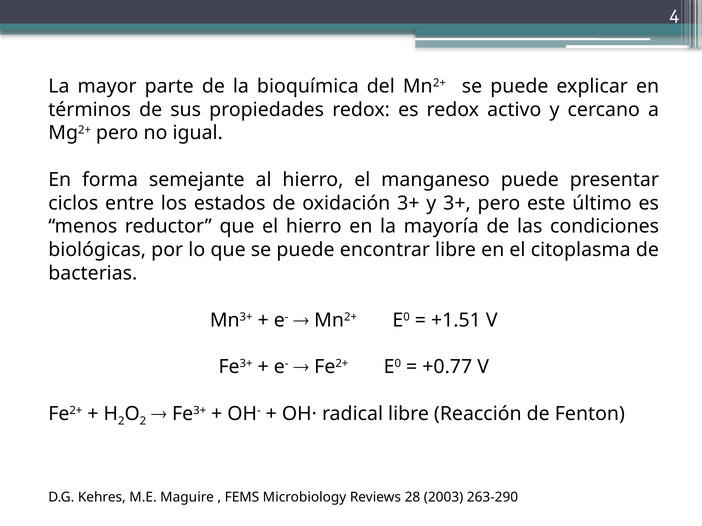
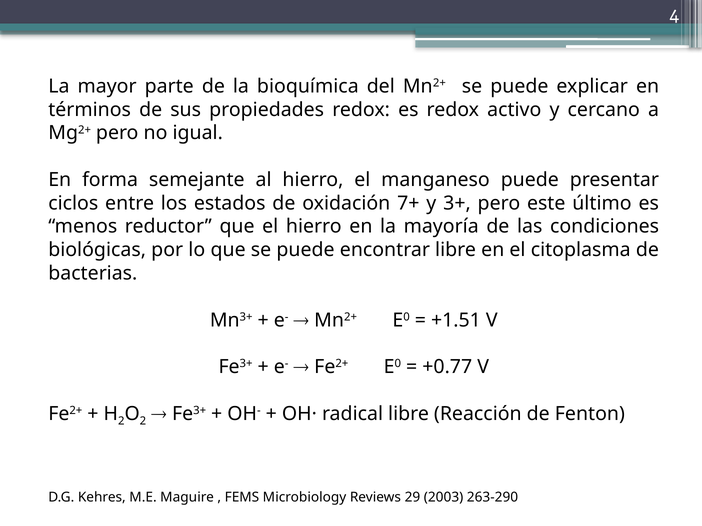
oxidación 3+: 3+ -> 7+ (408, 203)
28: 28 -> 29 (412, 498)
